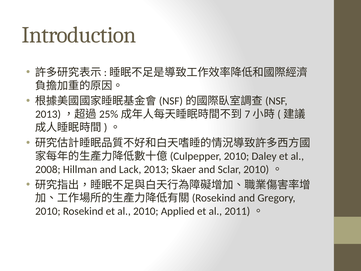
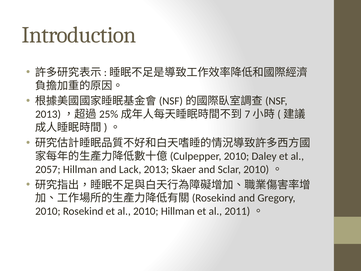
2008: 2008 -> 2057 (48, 169)
2010 Applied: Applied -> Hillman (178, 211)
